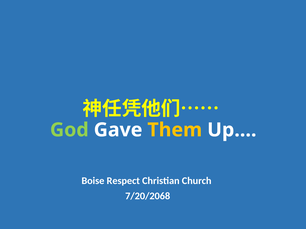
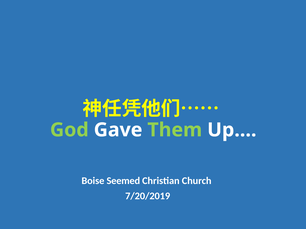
Them colour: yellow -> light green (175, 130)
Respect: Respect -> Seemed (123, 181)
7/20/2068: 7/20/2068 -> 7/20/2019 (148, 196)
